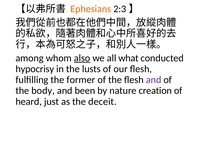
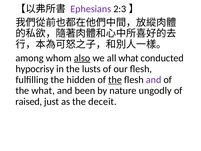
Ephesians colour: orange -> purple (91, 9)
former: former -> hidden (81, 80)
the underline: none -> present (115, 80)
the body: body -> what (43, 90)
creation: creation -> ungodly (155, 90)
heard: heard -> raised (29, 101)
